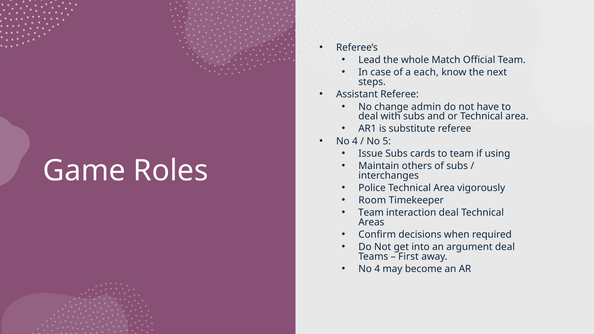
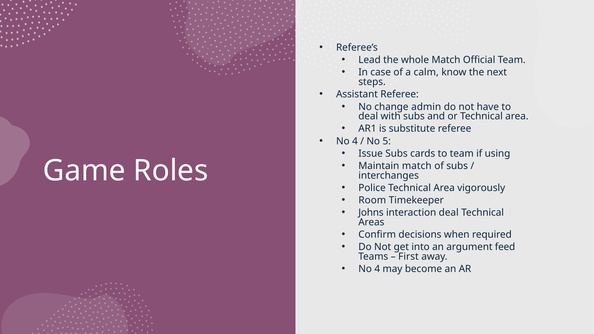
each: each -> calm (426, 72)
Maintain others: others -> match (417, 166)
Team: Team -> Johns (371, 213)
argument deal: deal -> feed (505, 247)
